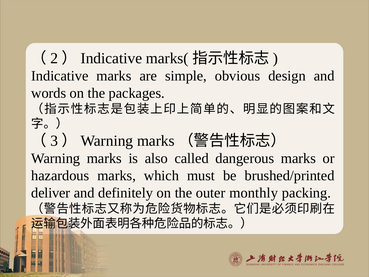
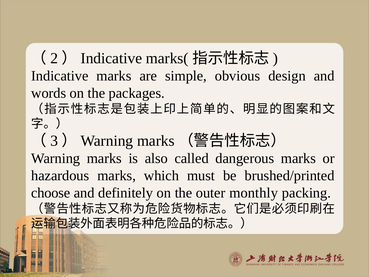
deliver: deliver -> choose (51, 193)
